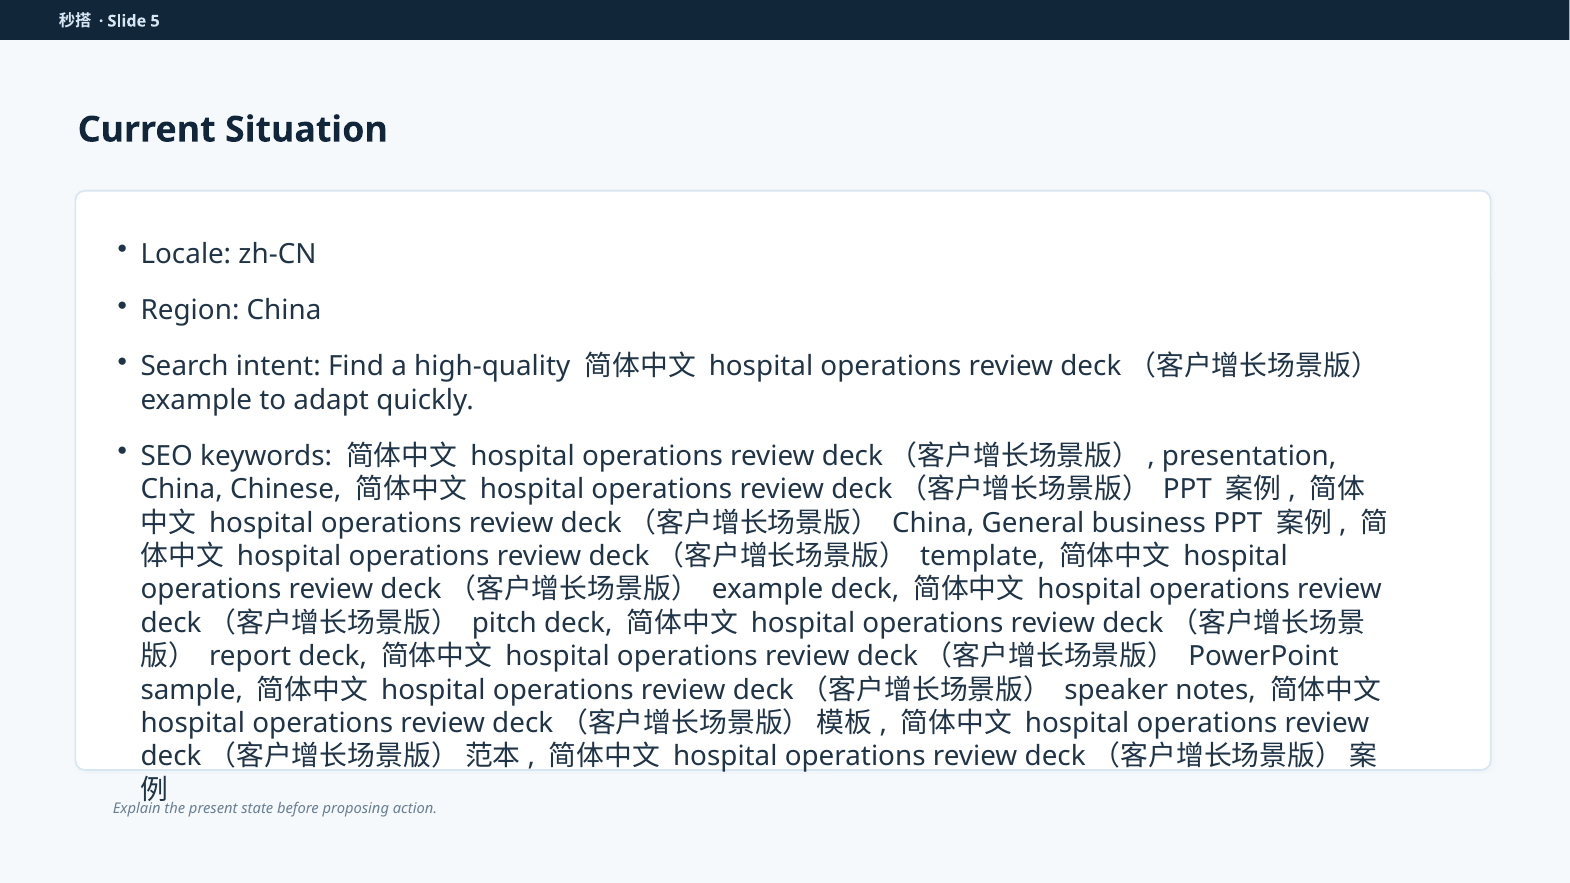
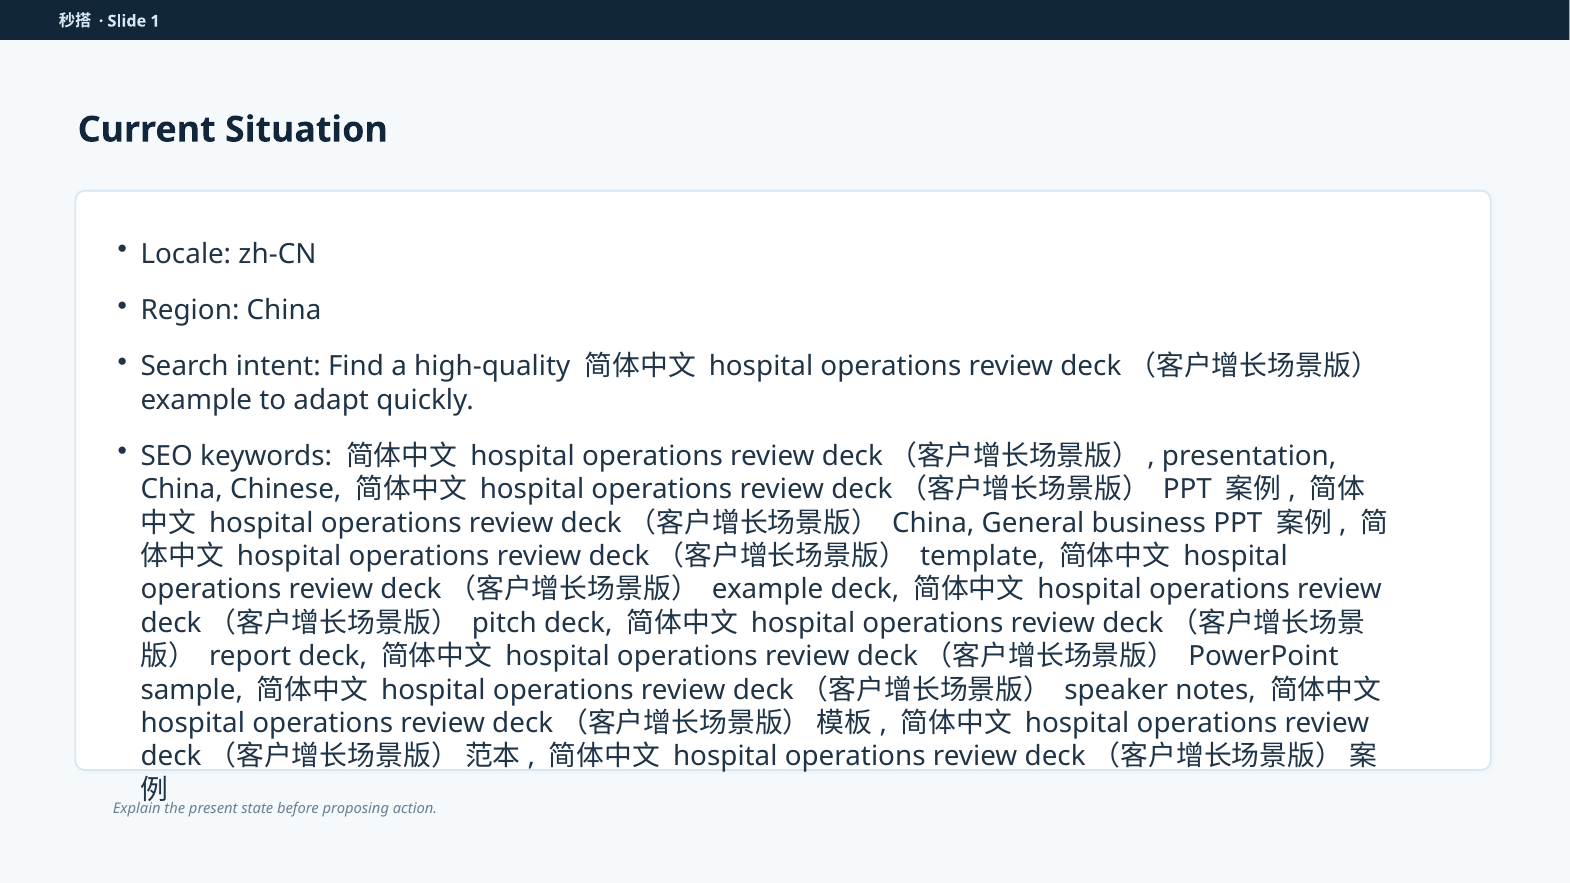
5: 5 -> 1 (155, 21)
